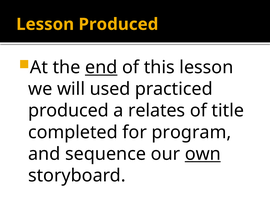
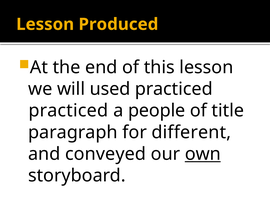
end underline: present -> none (101, 67)
produced: produced -> practiced (68, 110)
relates: relates -> people (157, 110)
completed: completed -> paragraph (73, 132)
program: program -> different (191, 132)
sequence: sequence -> conveyed (106, 154)
